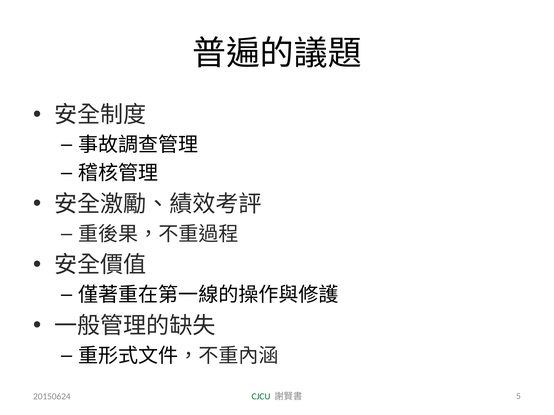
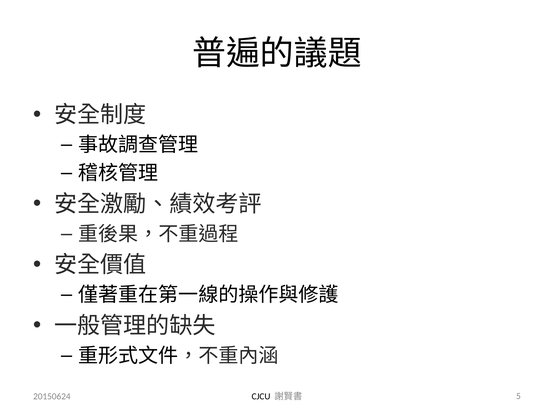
CJCU colour: green -> black (261, 397)
